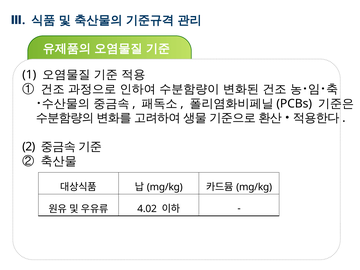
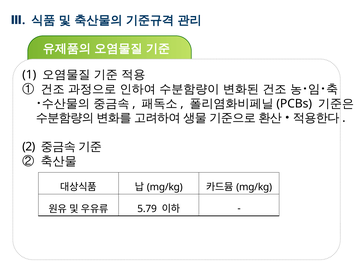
4.02: 4.02 -> 5.79 (147, 209)
